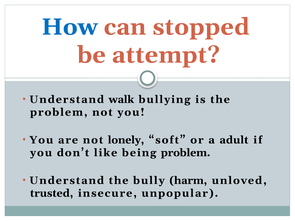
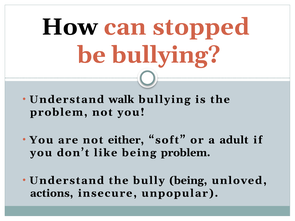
How colour: blue -> black (70, 27)
be attempt: attempt -> bullying (166, 55)
lonely: lonely -> either (126, 140)
bully harm: harm -> being (188, 181)
trusted: trusted -> actions (52, 193)
